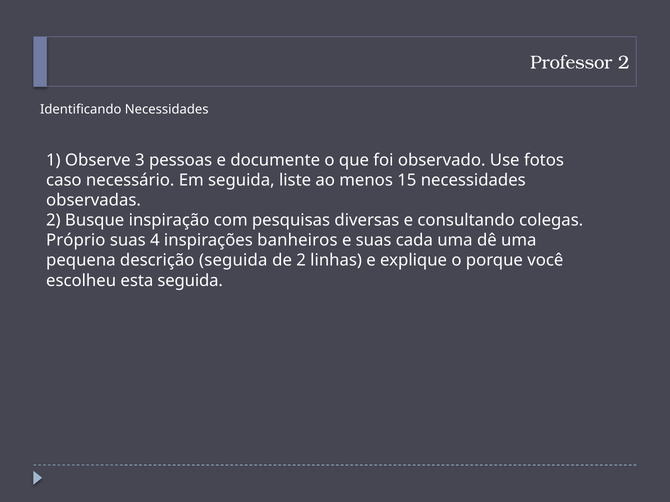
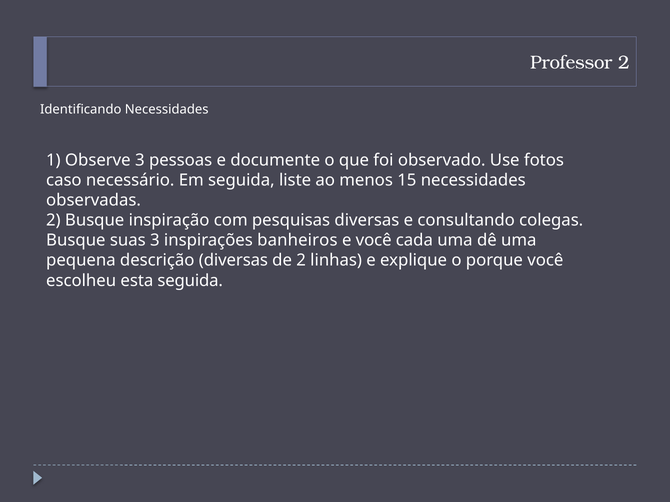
Próprio: Próprio -> Busque (76, 241)
suas 4: 4 -> 3 (155, 241)
e suas: suas -> você (374, 241)
descrição seguida: seguida -> diversas (233, 261)
